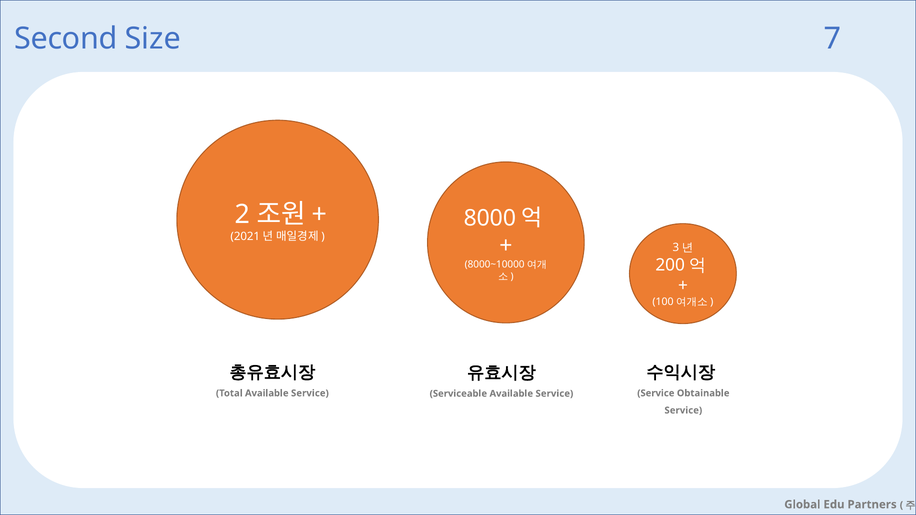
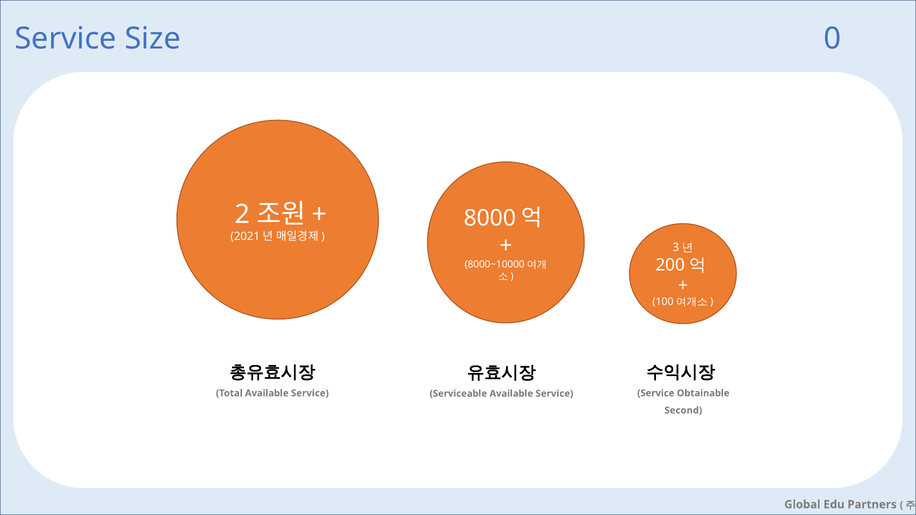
Second: Second -> Service (66, 39)
7: 7 -> 0 (833, 39)
Service: Service -> Second (683, 411)
